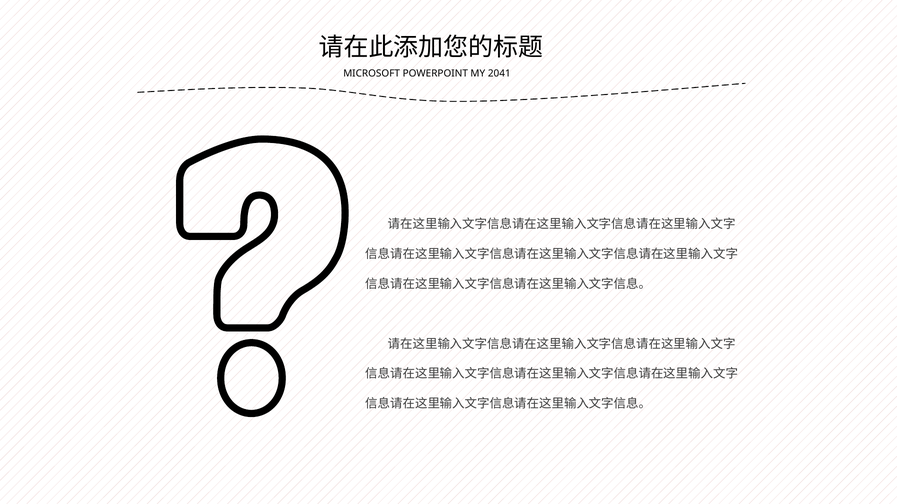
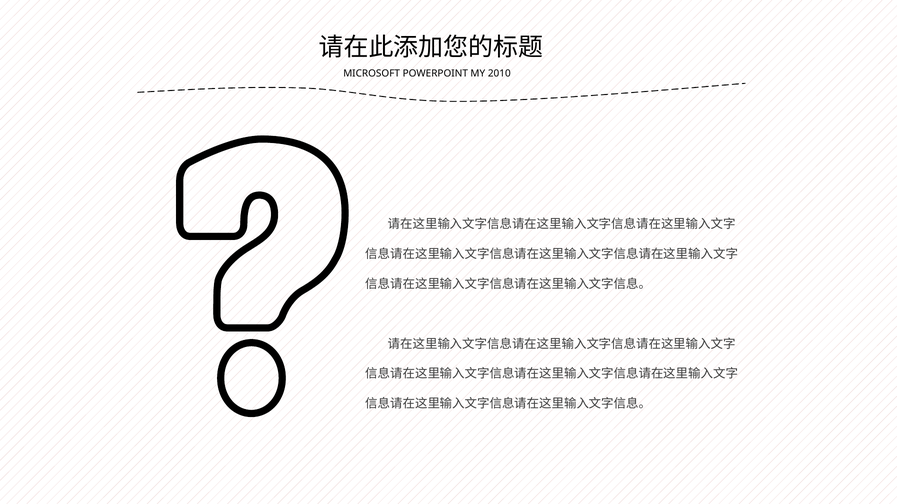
2041: 2041 -> 2010 (499, 73)
